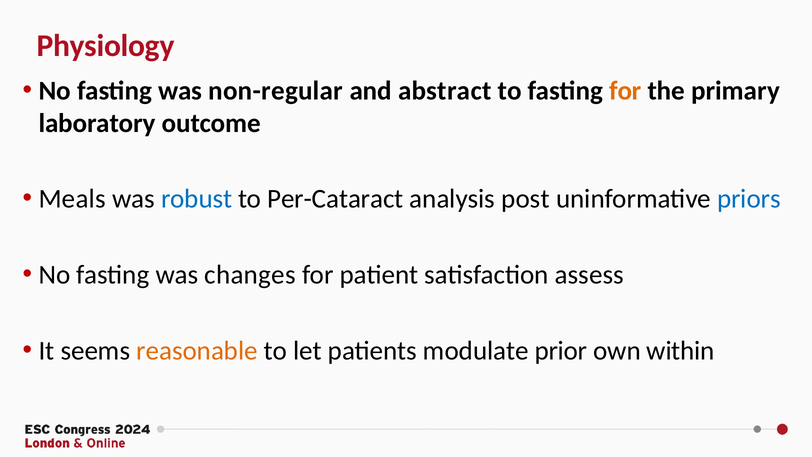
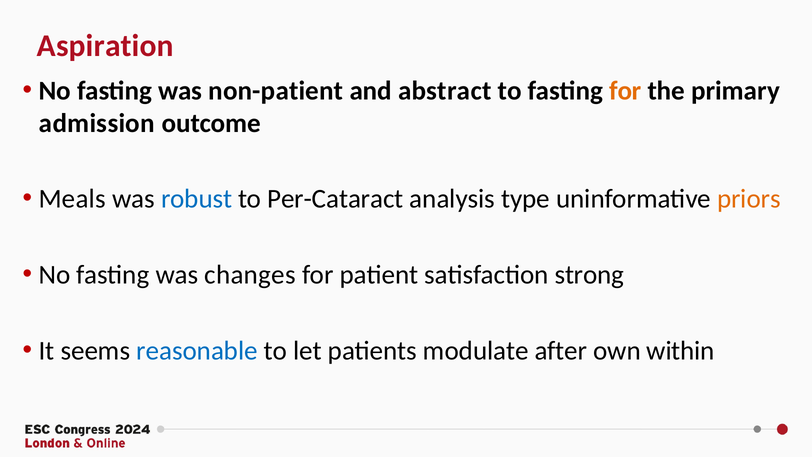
Physiology: Physiology -> Aspiration (105, 46)
non-regular: non-regular -> non-patient (276, 91)
laboratory: laboratory -> admission (97, 123)
post: post -> type (526, 199)
priors colour: blue -> orange (749, 199)
assess: assess -> strong (589, 275)
reasonable colour: orange -> blue (197, 350)
prior: prior -> after (561, 350)
